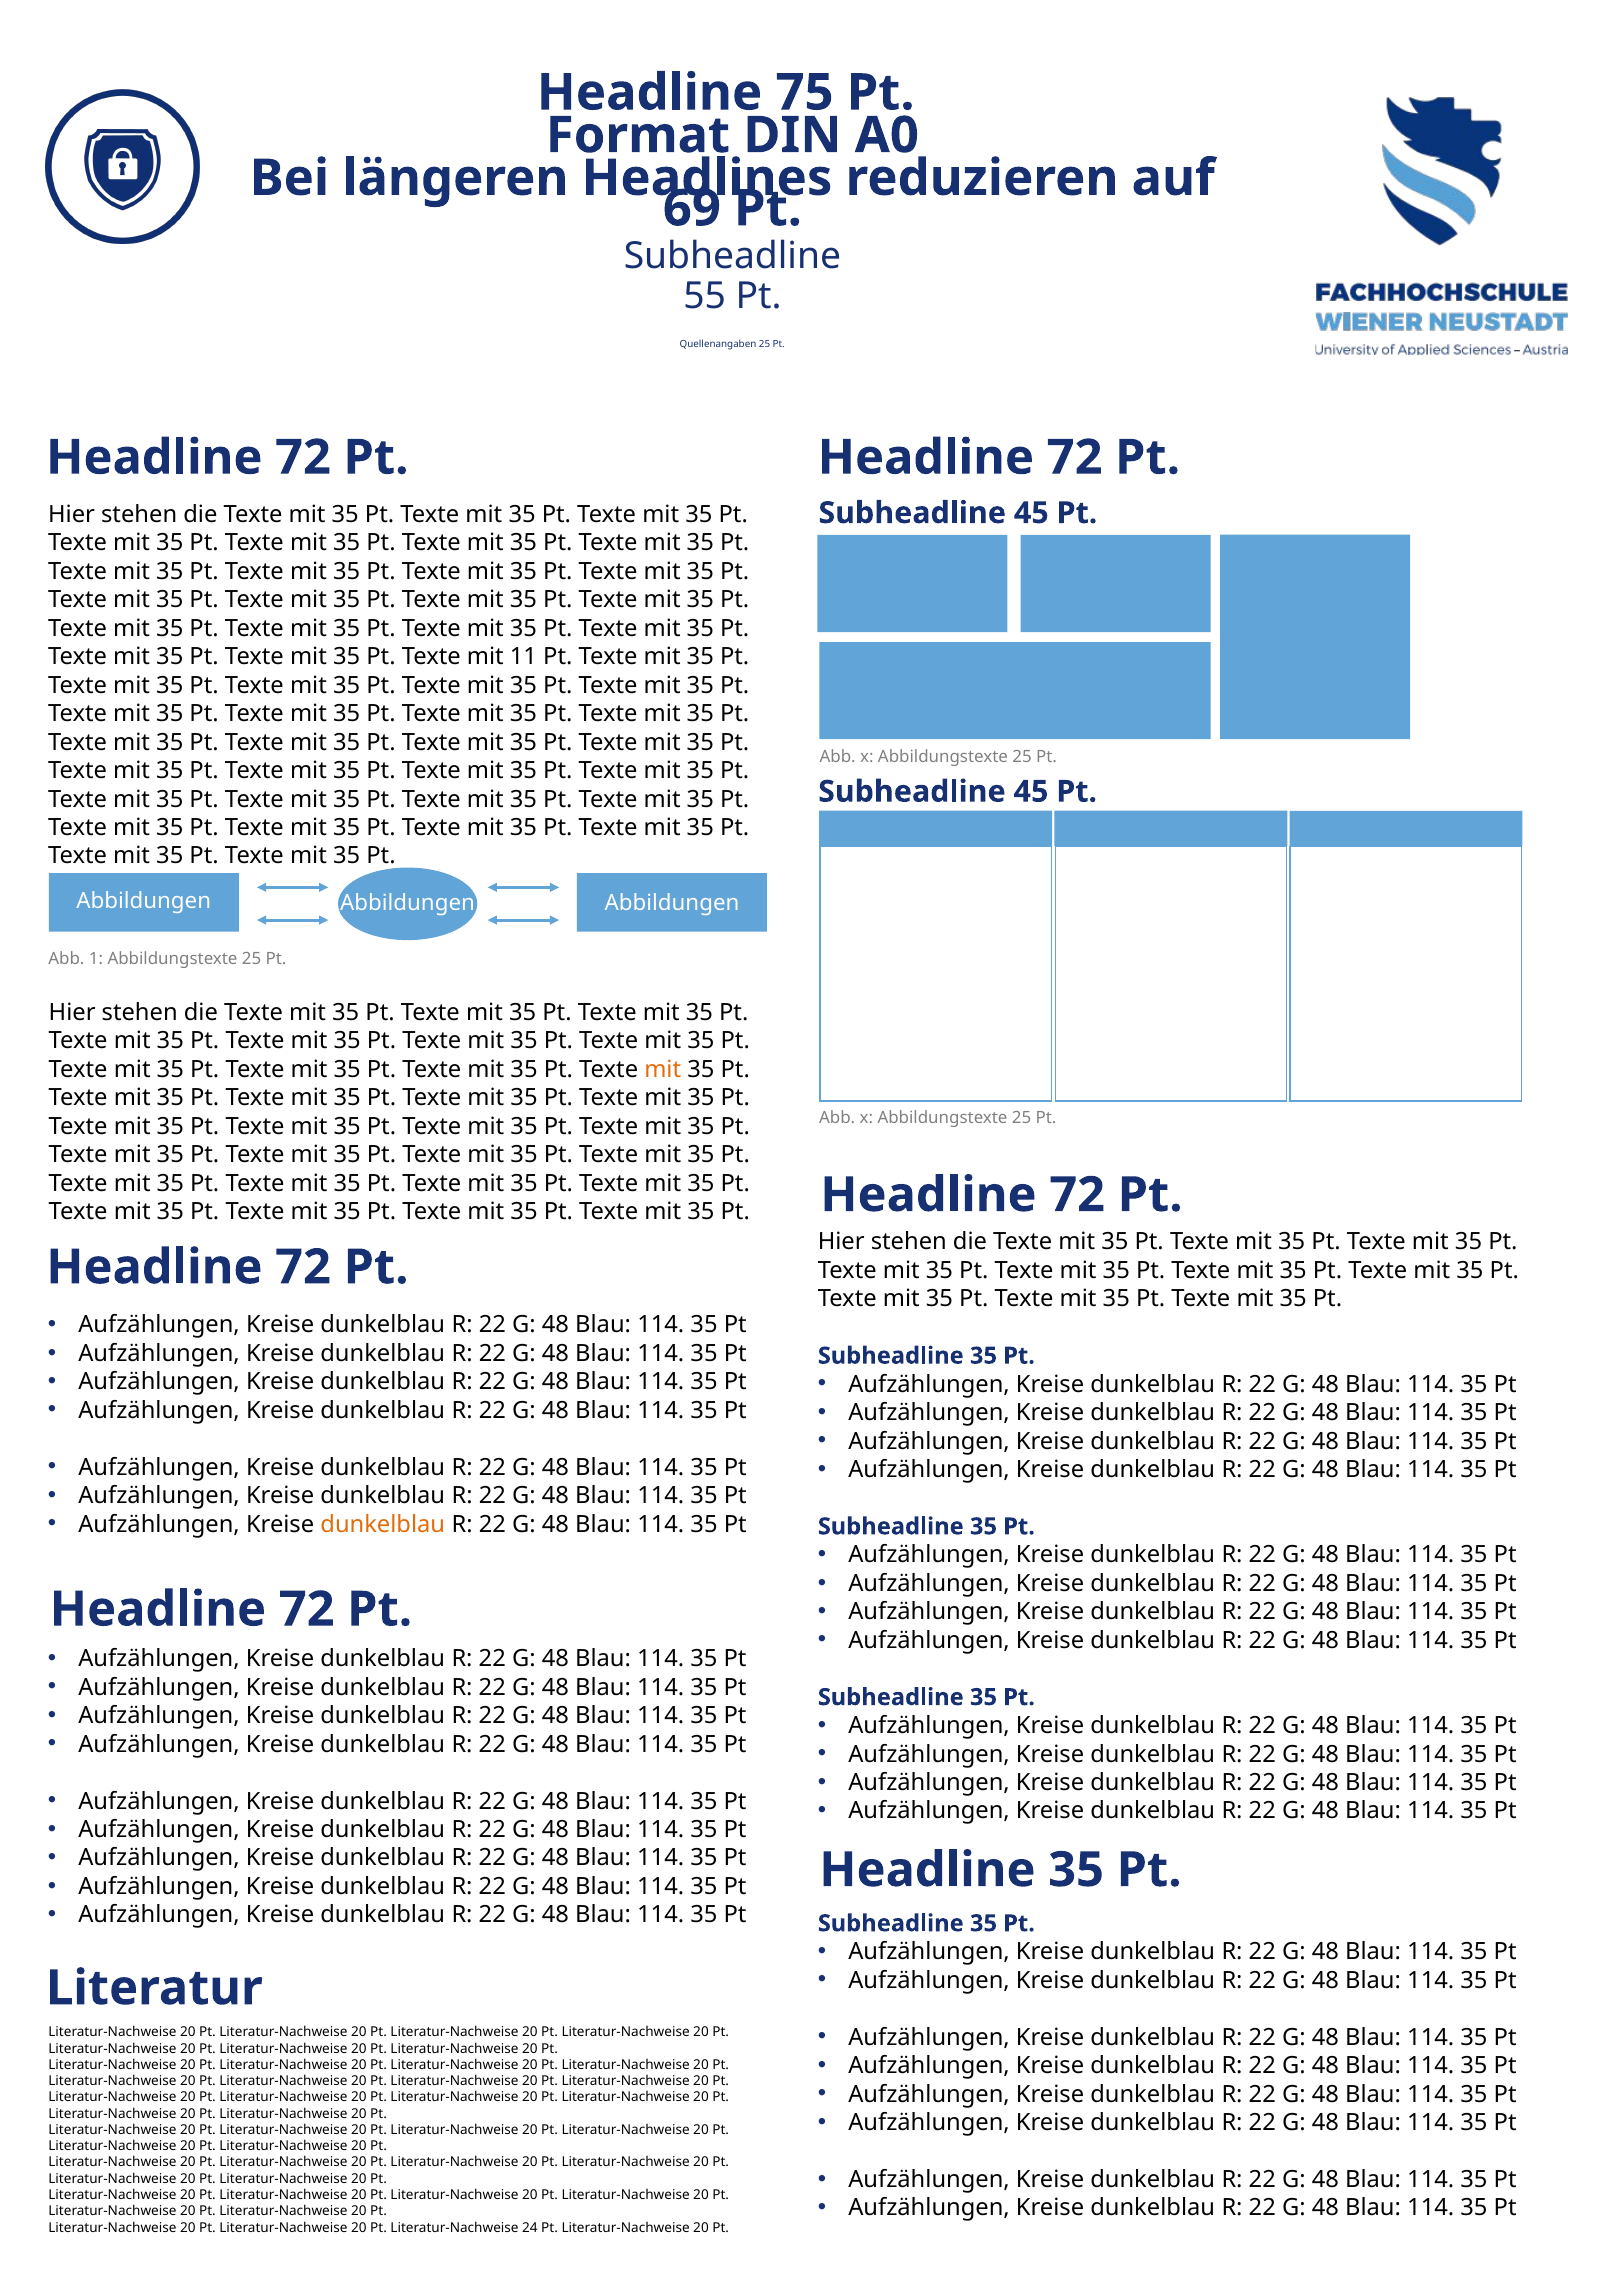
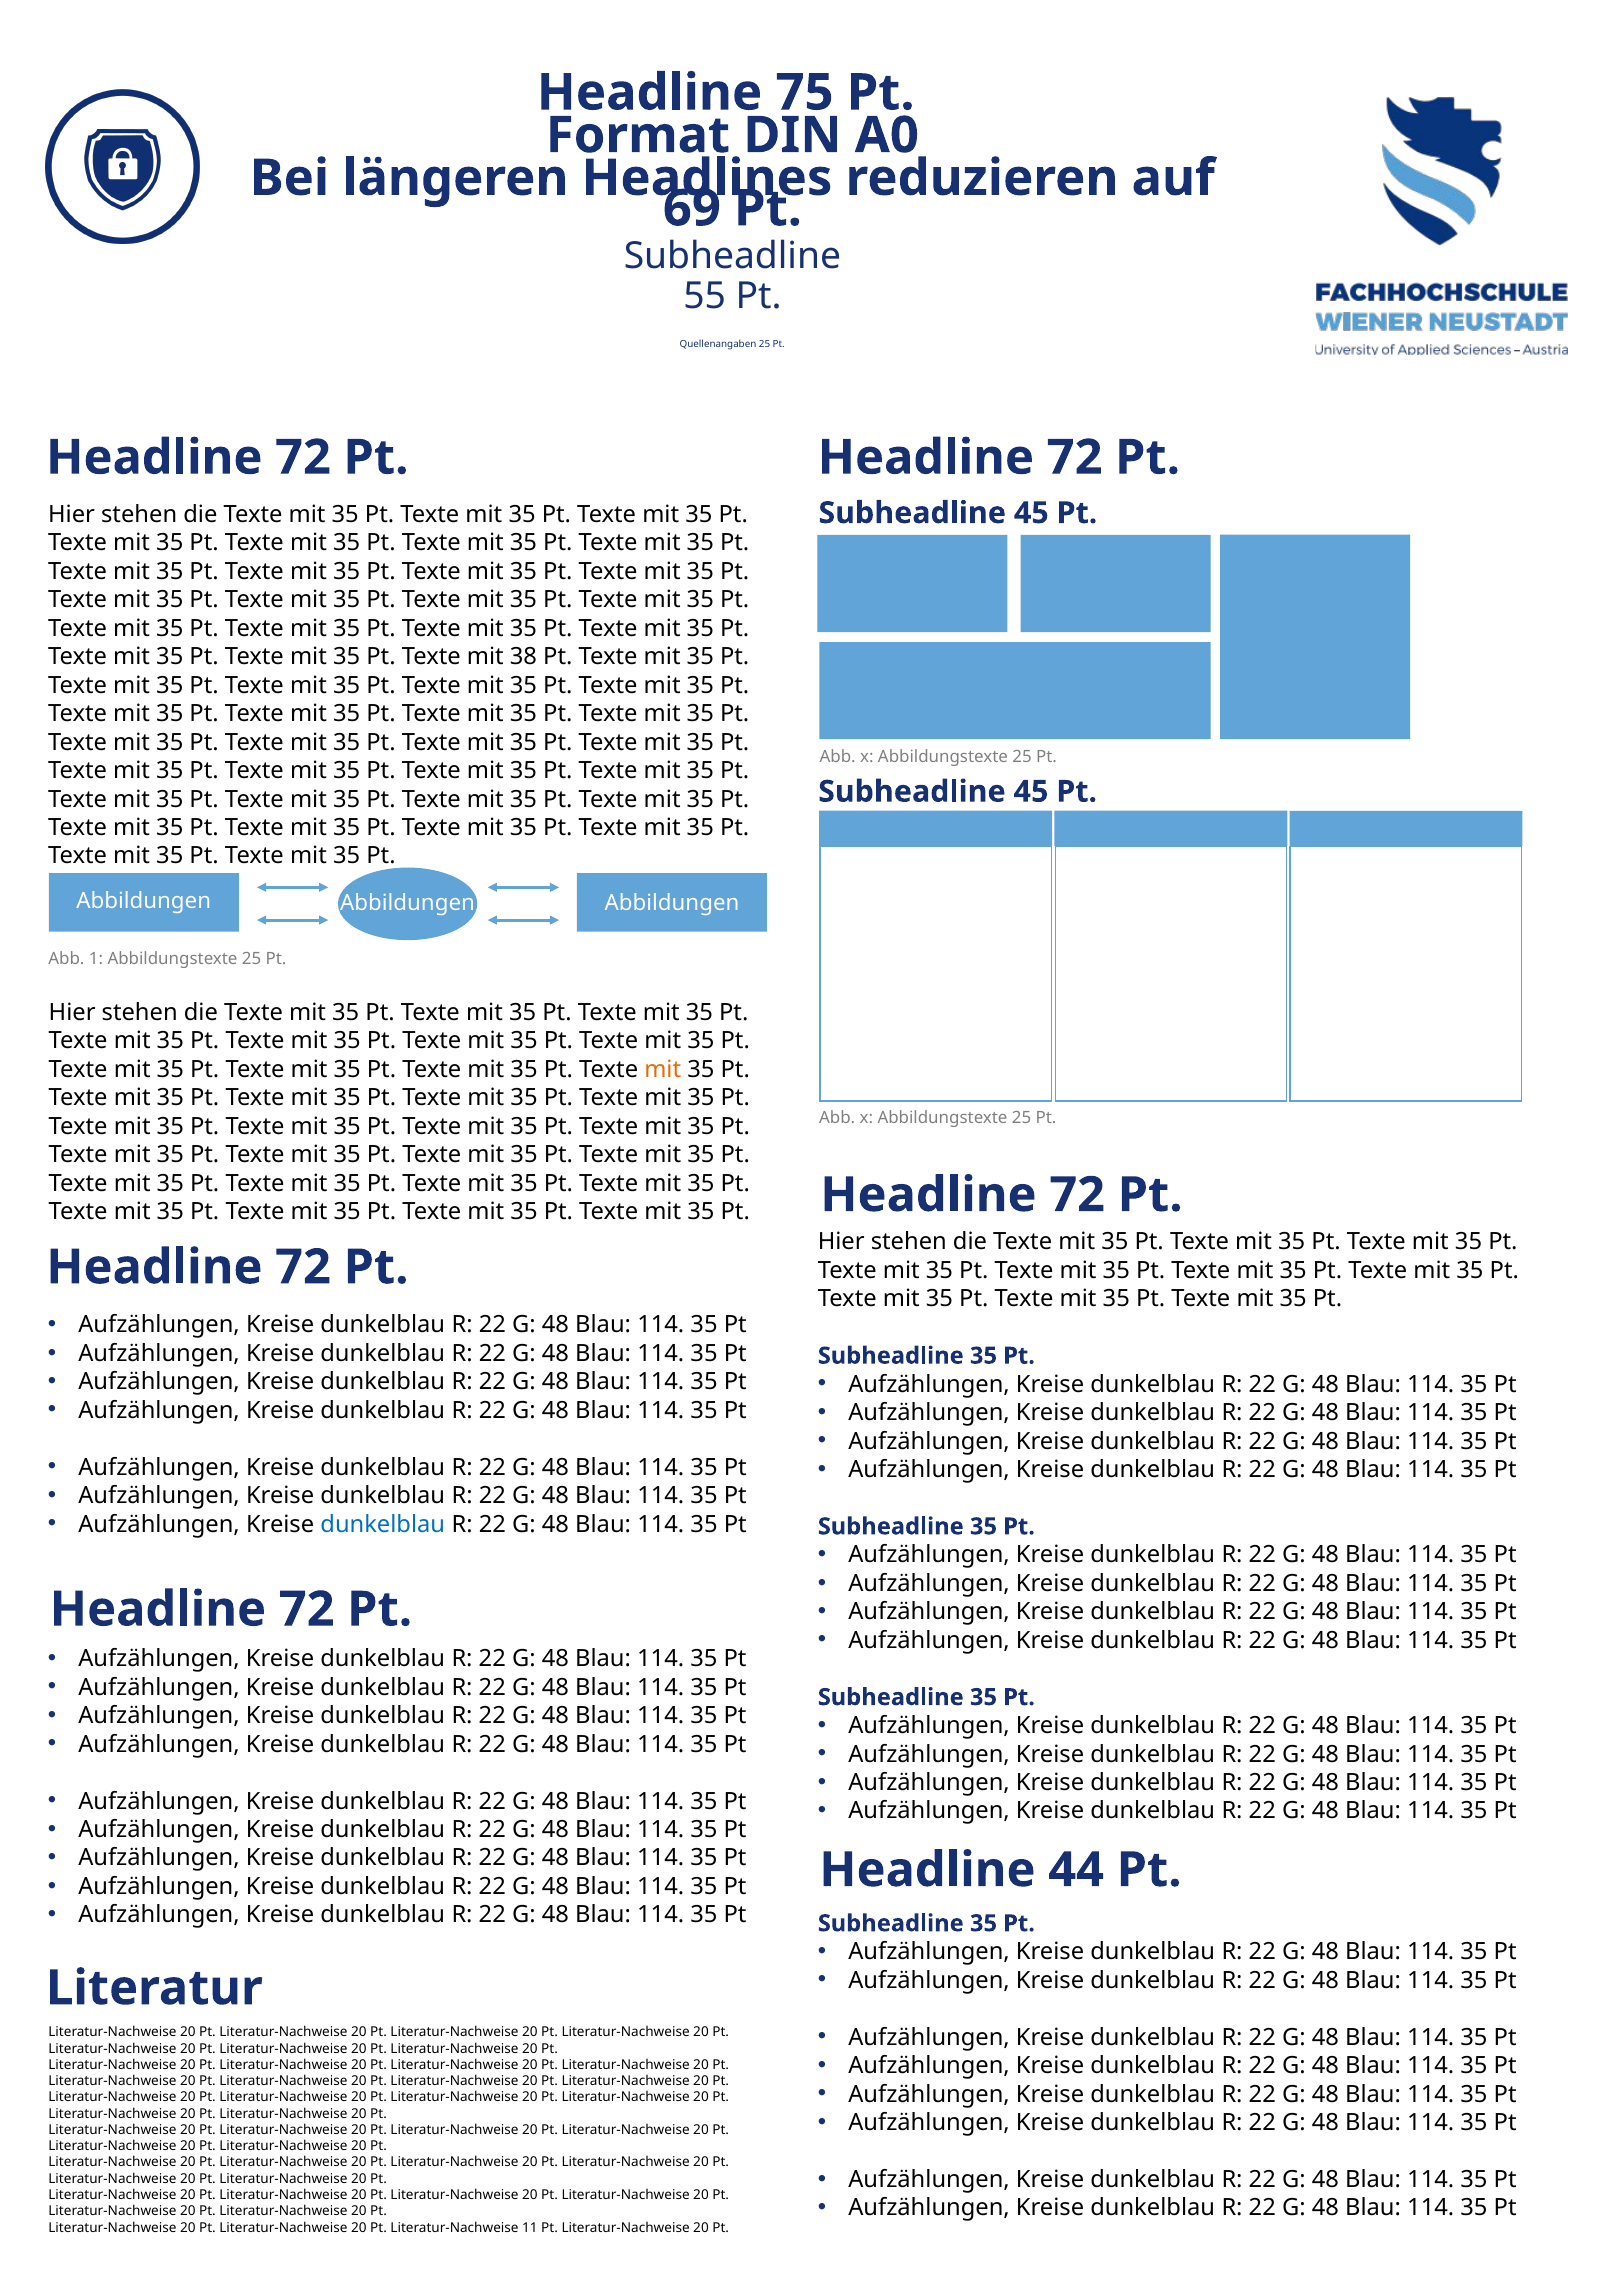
11: 11 -> 38 (523, 657)
dunkelblau colour: orange -> blue (383, 1524)
Headline 35: 35 -> 44 (1076, 1870)
24: 24 -> 11 (530, 2228)
